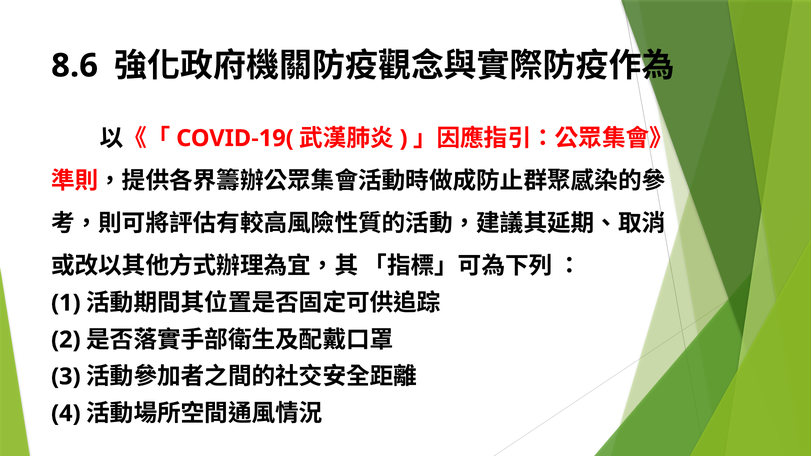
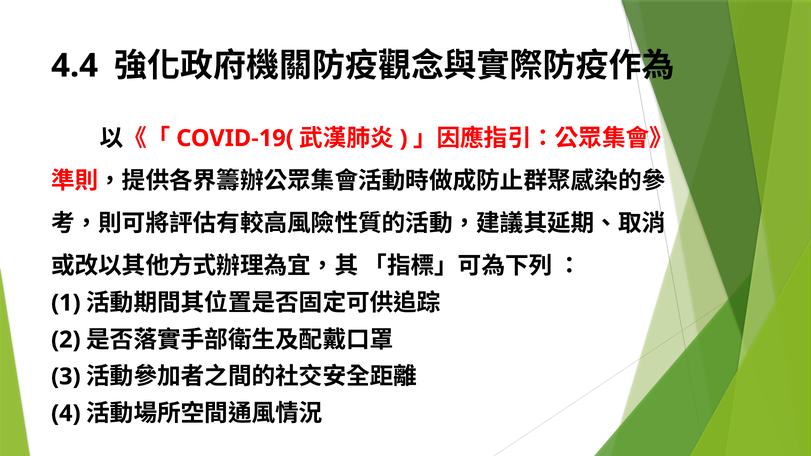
8.6: 8.6 -> 4.4 (75, 66)
